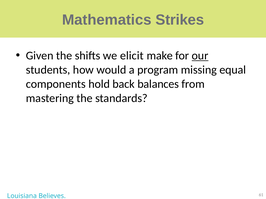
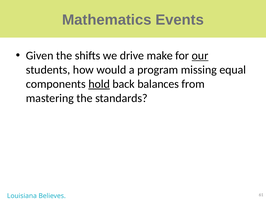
Strikes: Strikes -> Events (180, 20)
elicit: elicit -> drive (132, 56)
hold underline: none -> present (99, 84)
